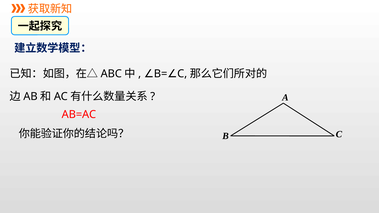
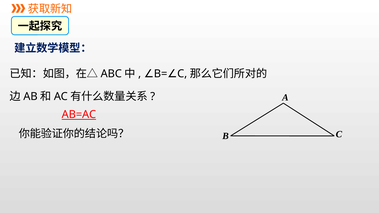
AB=AC underline: none -> present (79, 115)
